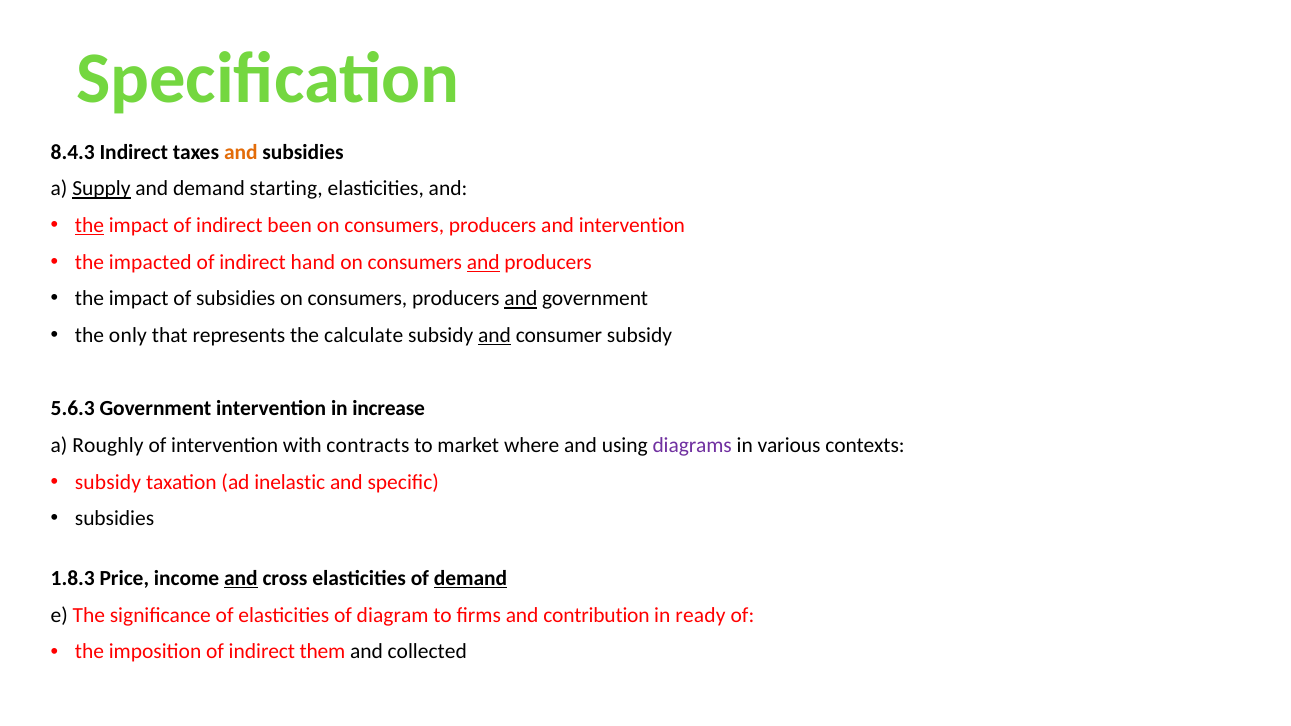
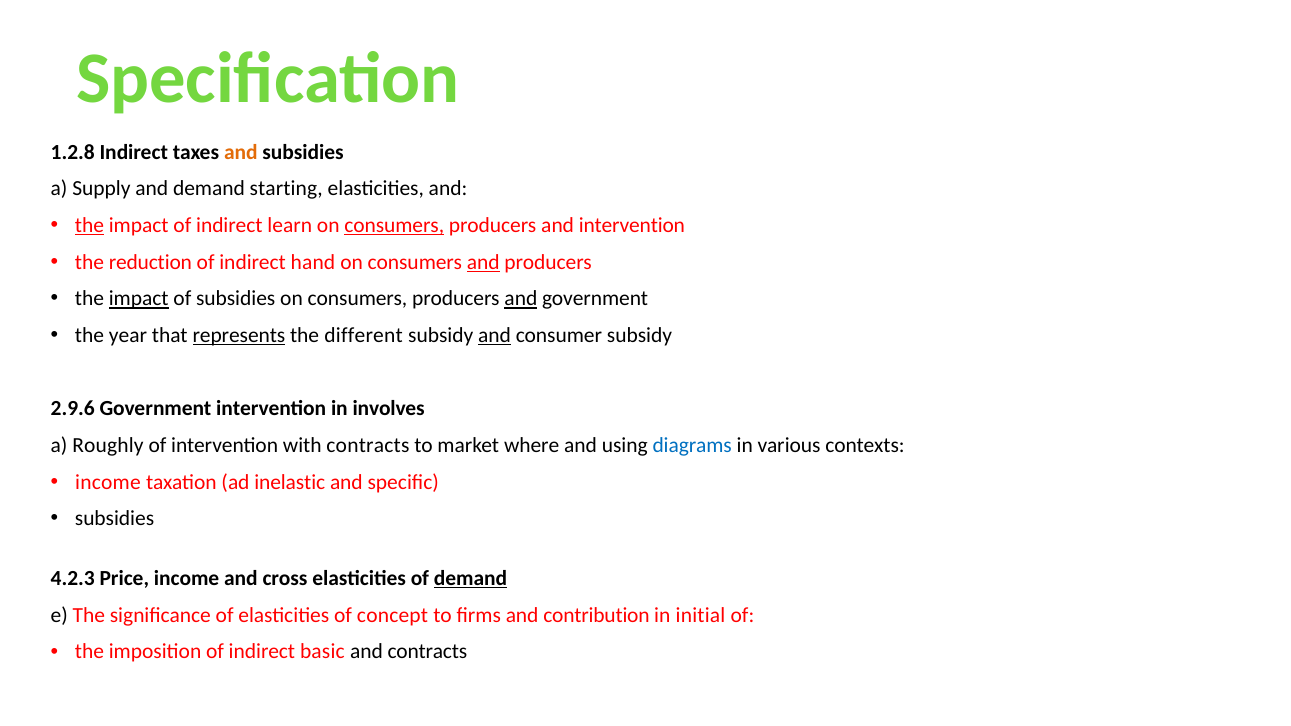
8.4.3: 8.4.3 -> 1.2.8 (73, 152)
Supply underline: present -> none (101, 189)
been: been -> learn (290, 225)
consumers underline: none -> present (394, 225)
impacted: impacted -> reduction (150, 262)
impact underline: none -> present (139, 299)
only: only -> year (128, 335)
represents underline: none -> present (239, 335)
calculate: calculate -> different (364, 335)
5.6.3: 5.6.3 -> 2.9.6 (73, 409)
increase: increase -> involves (389, 409)
diagrams colour: purple -> blue (692, 445)
subsidy: subsidy -> income (108, 482)
1.8.3: 1.8.3 -> 4.2.3 (73, 579)
and underline: present -> none (241, 579)
diagram: diagram -> concept (393, 615)
ready: ready -> initial (700, 615)
them: them -> basic (322, 652)
and collected: collected -> contracts (427, 652)
